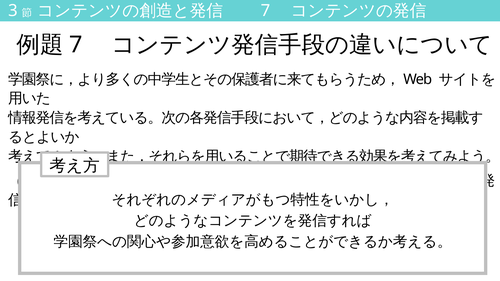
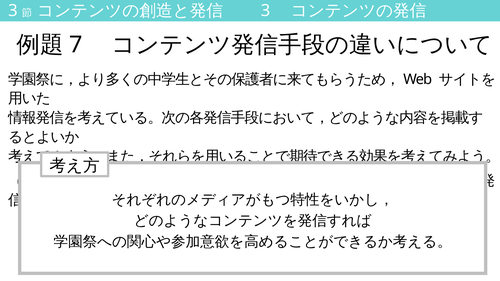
7: 7 -> 3 (265, 11)
